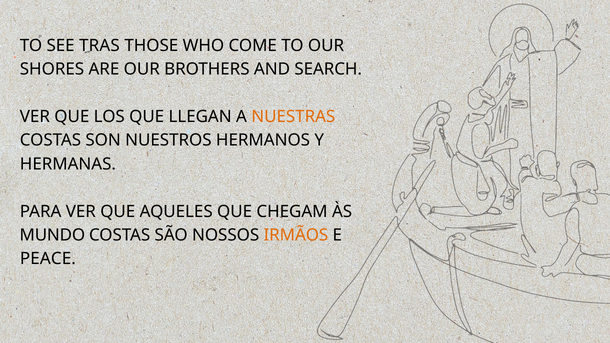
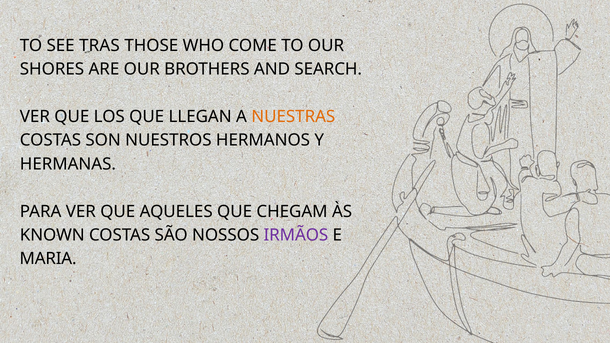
MUNDO: MUNDO -> KNOWN (52, 235)
IRMÃOS colour: orange -> purple (296, 235)
PEACE: PEACE -> MARIA (48, 259)
